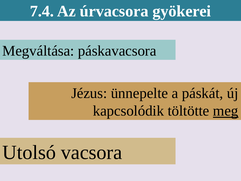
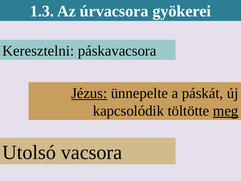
7.4: 7.4 -> 1.3 (42, 11)
Megváltása: Megváltása -> Keresztelni (38, 51)
Jézus underline: none -> present (89, 93)
